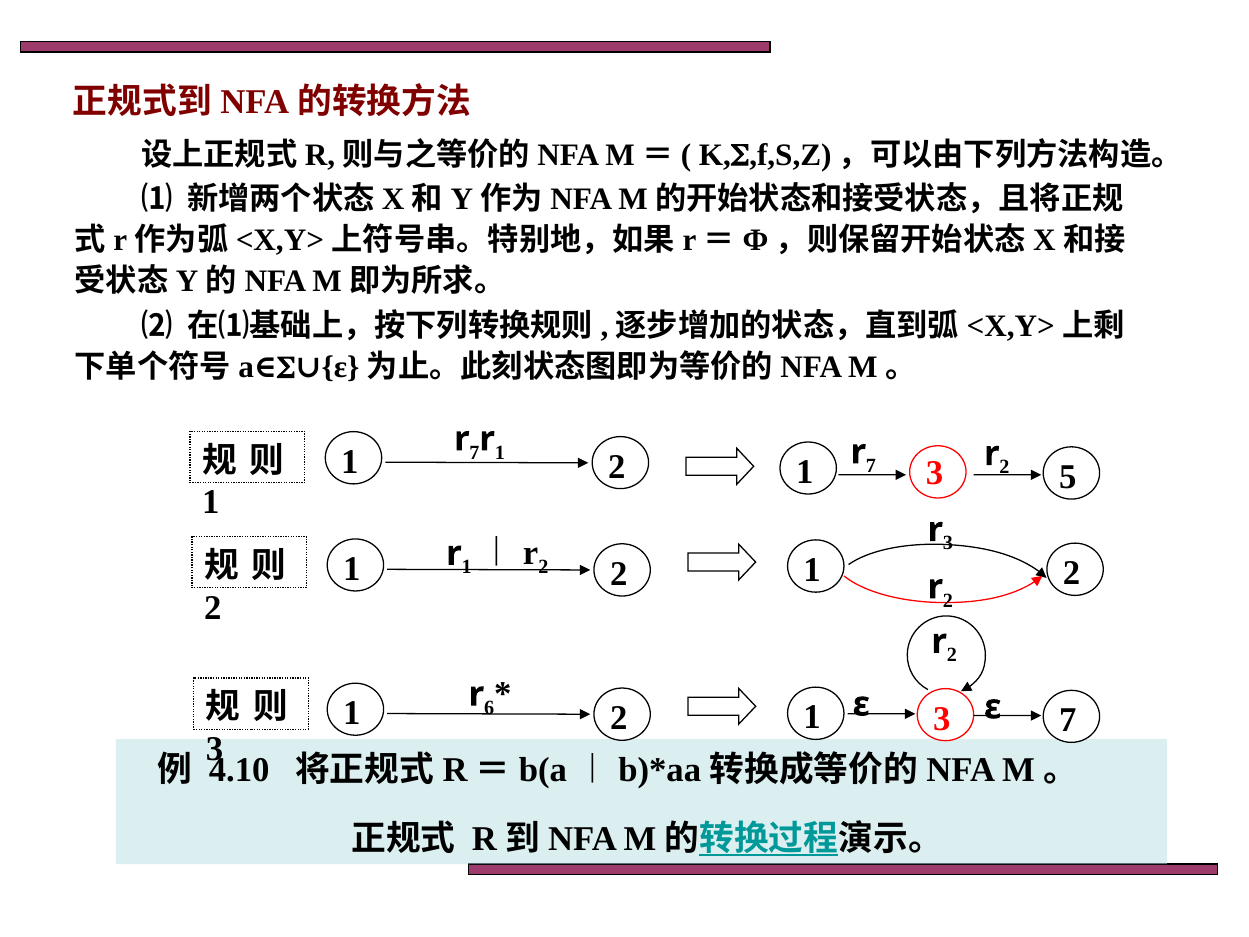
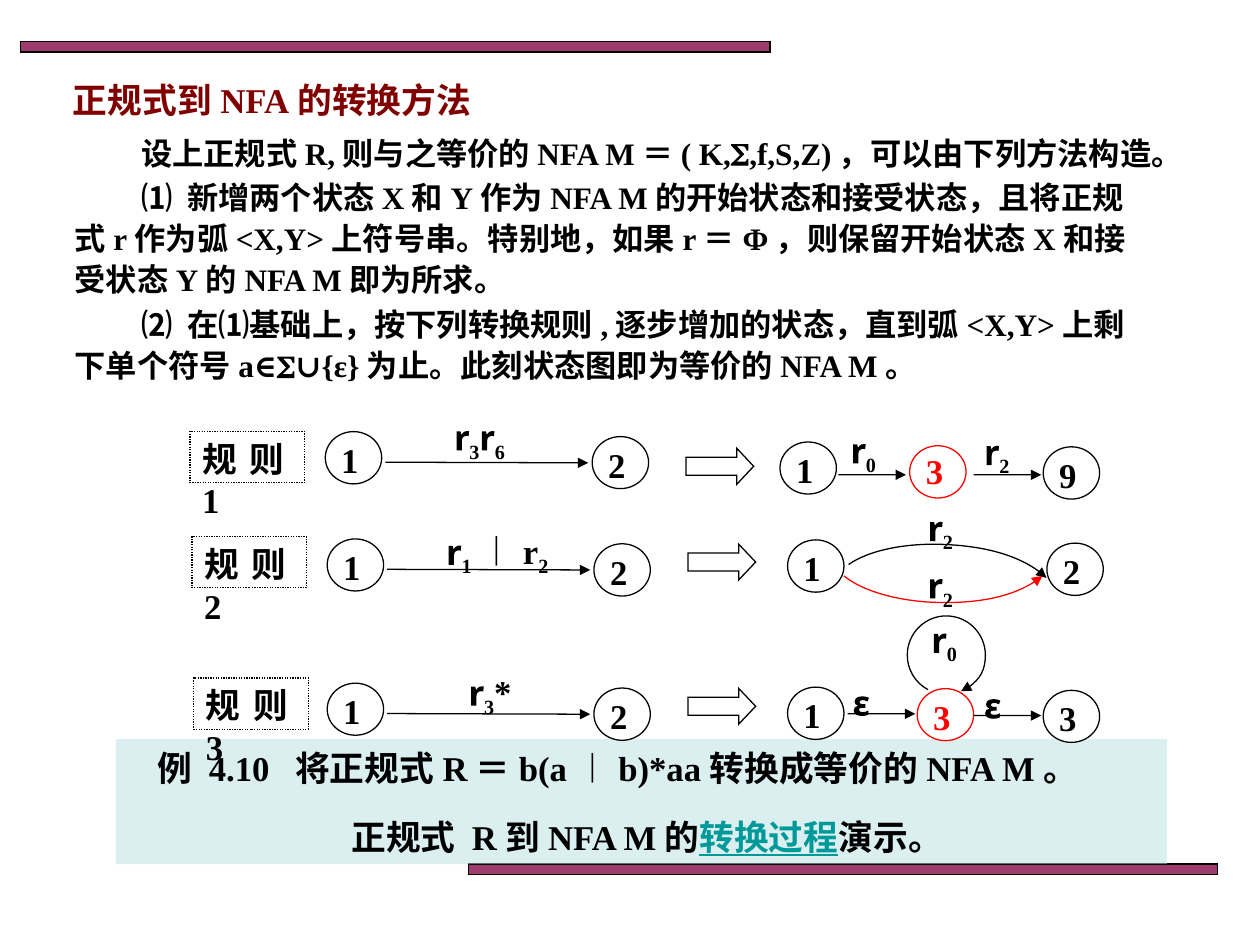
7: 7 -> 3 (474, 452)
1: 1 -> 6 (500, 452)
7: 7 -> 0 (871, 465)
5: 5 -> 9 (1068, 477)
3: 3 -> 2 (948, 543)
2: 2 -> 0 (952, 655)
6: 6 -> 3 (489, 707)
3 7: 7 -> 3 (1068, 720)
